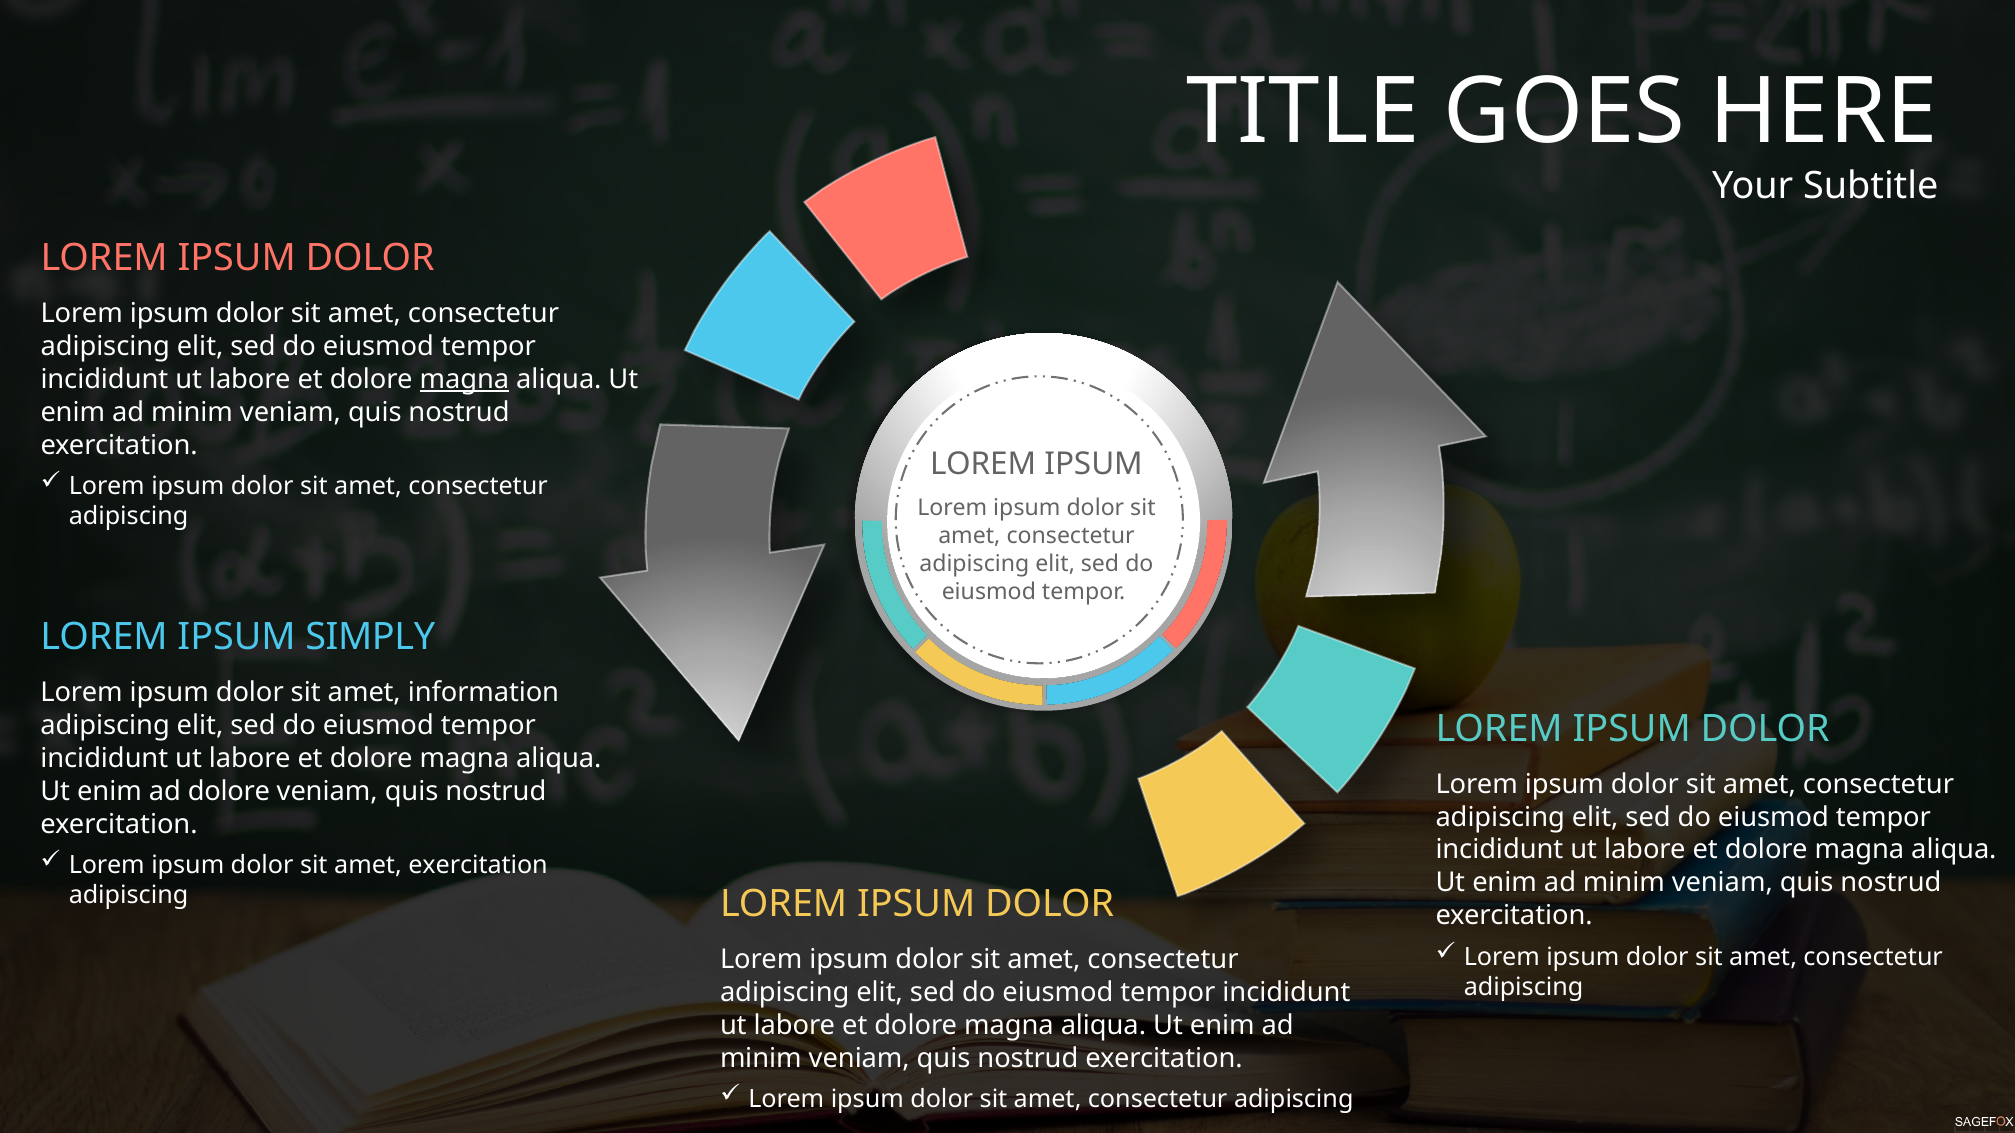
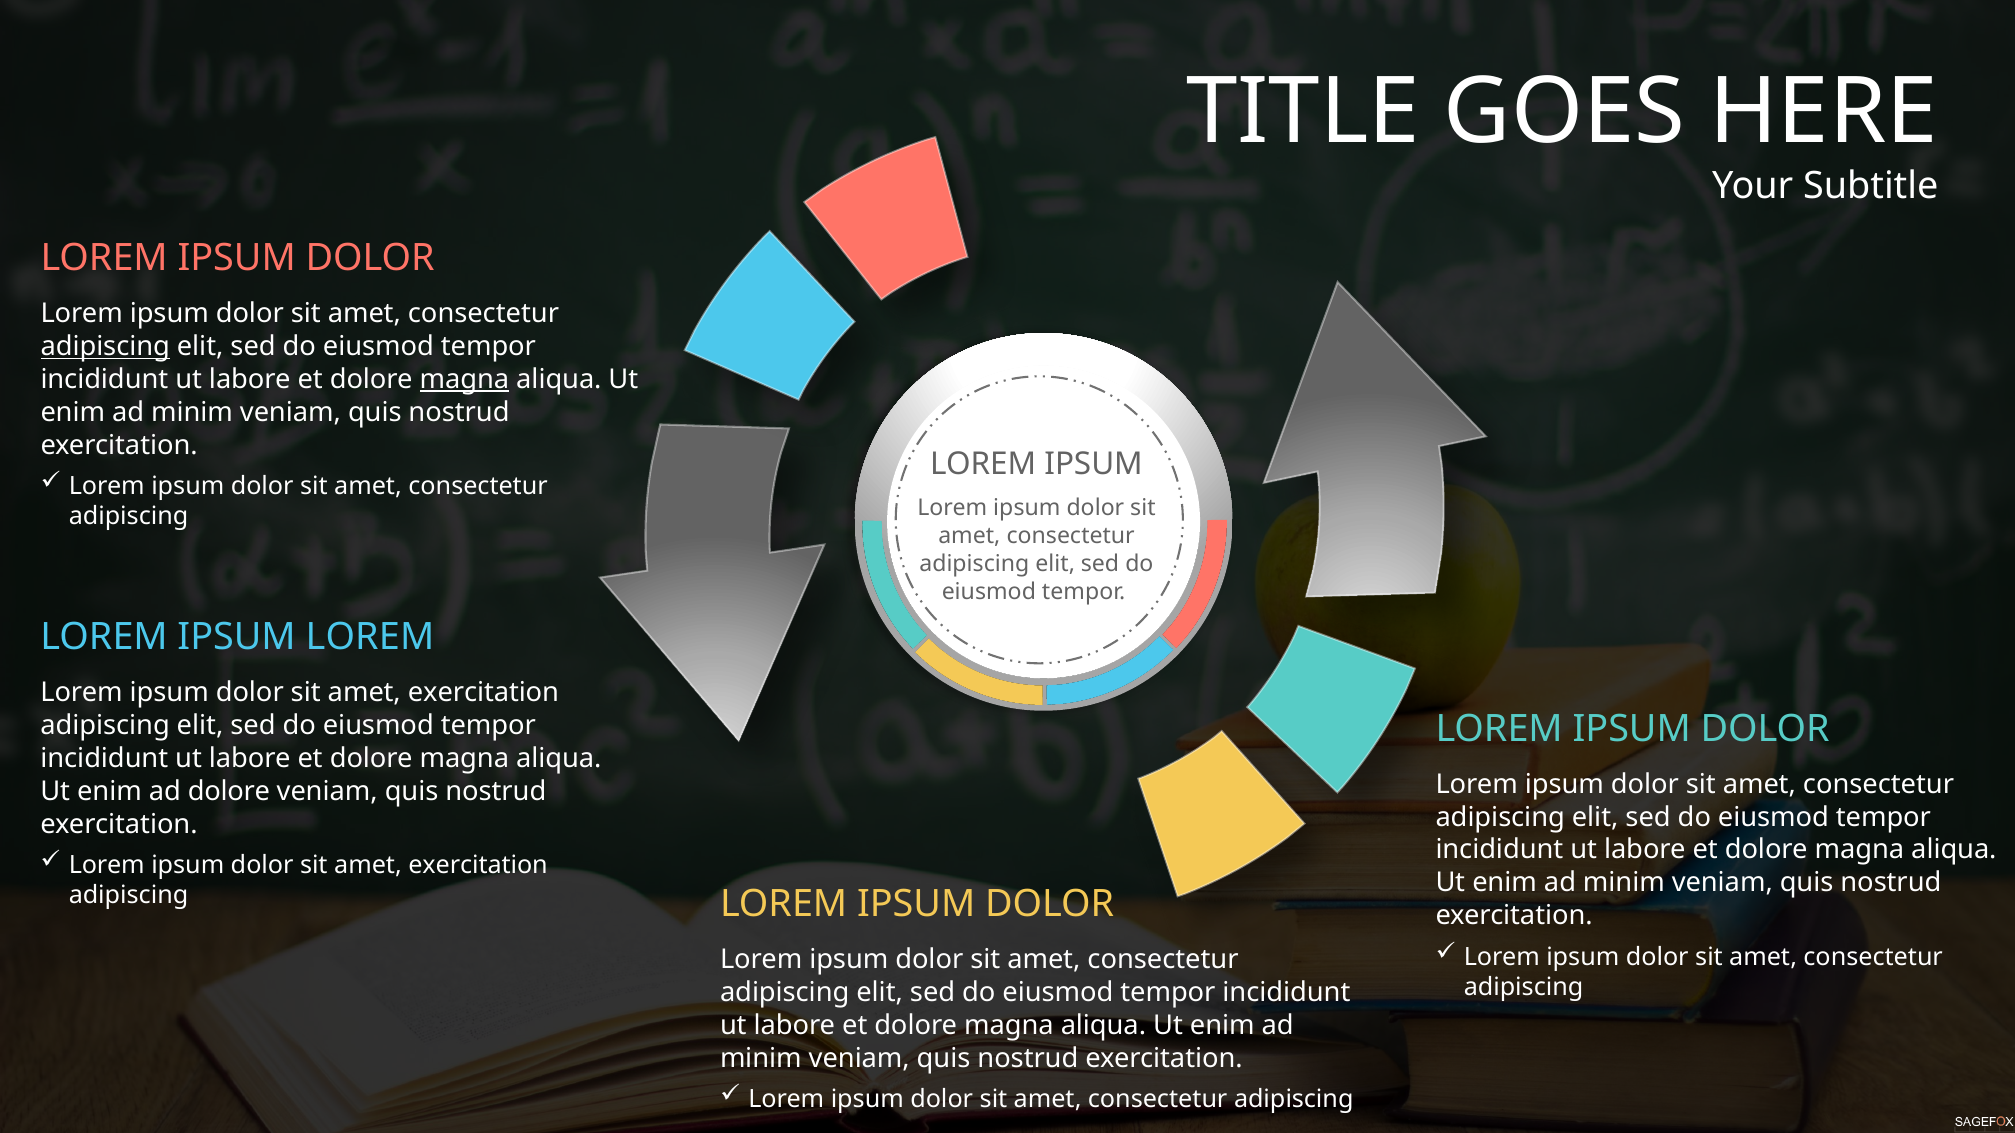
adipiscing underline: none -> present (105, 347)
SIMPLY: SIMPLY -> LOREM (370, 637)
information: information -> exercitation (483, 693)
